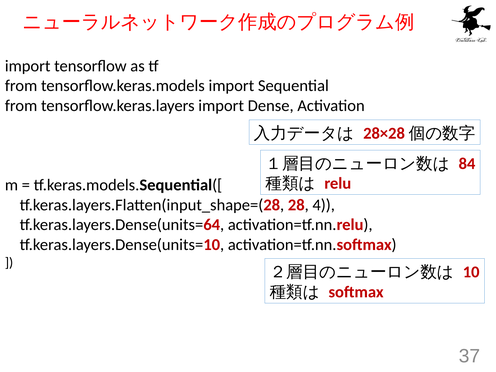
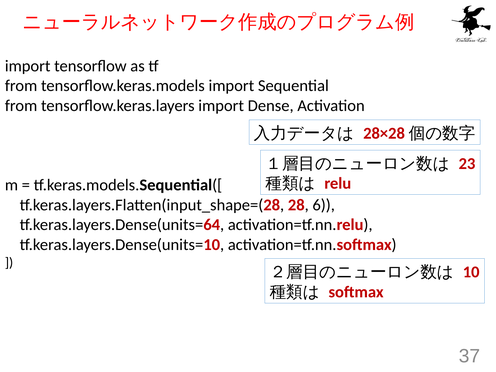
84: 84 -> 23 (467, 164)
4: 4 -> 6 (324, 205)
